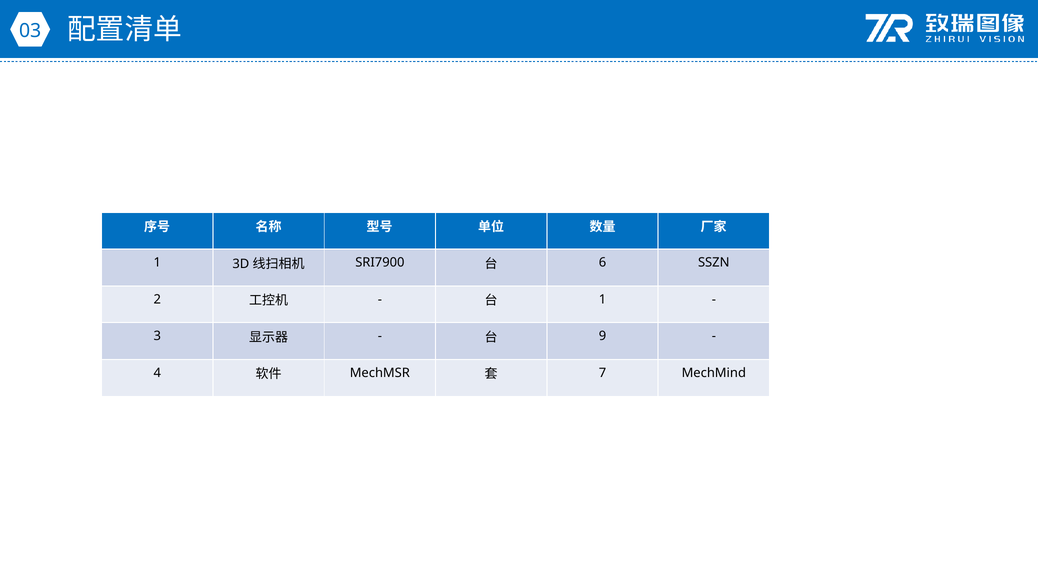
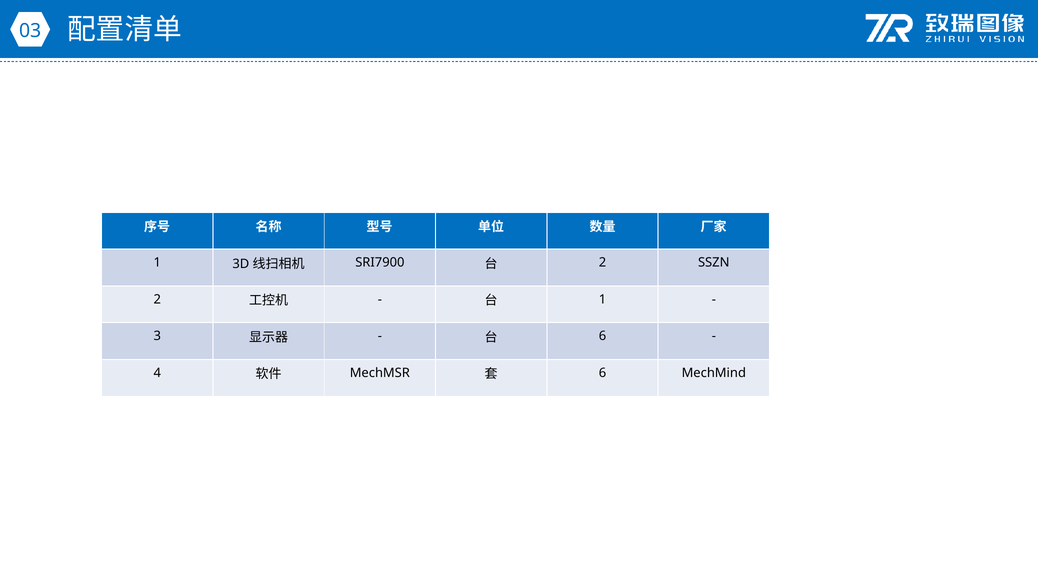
6: 6 -> 2 (603, 263)
9: 9 -> 6 (603, 336)
7: 7 -> 6 (603, 373)
